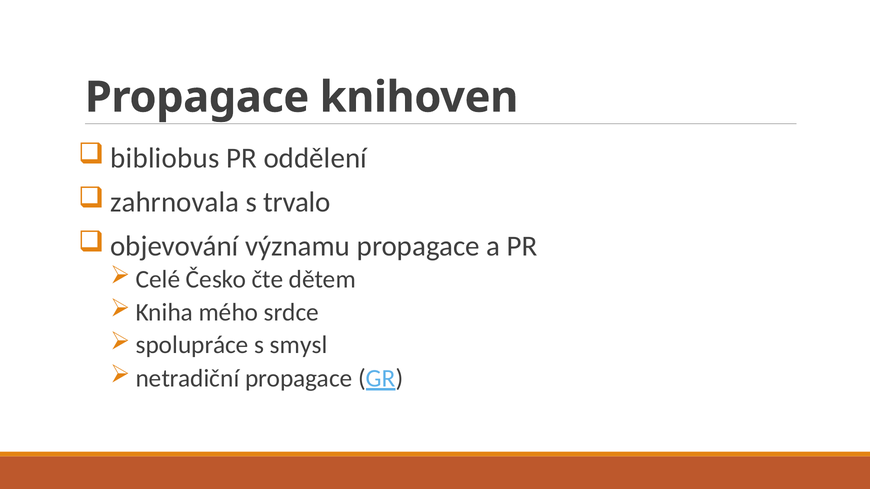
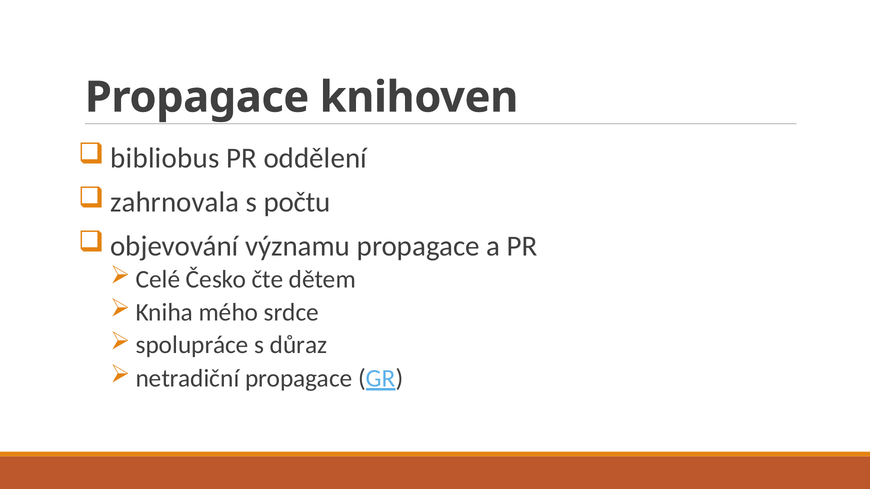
trvalo: trvalo -> počtu (297, 202)
smysl: smysl -> důraz (299, 345)
